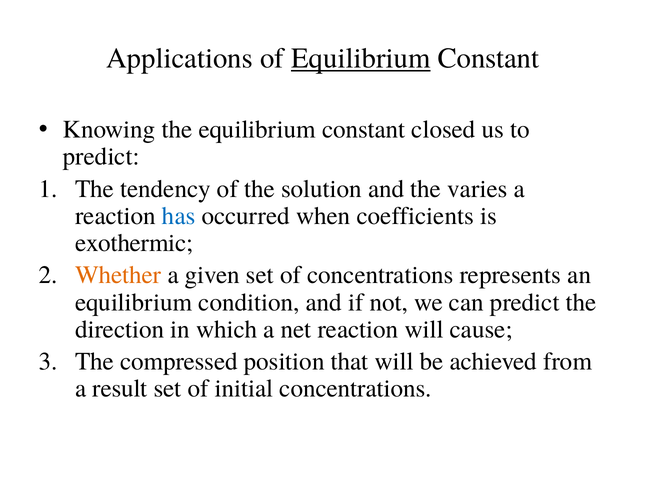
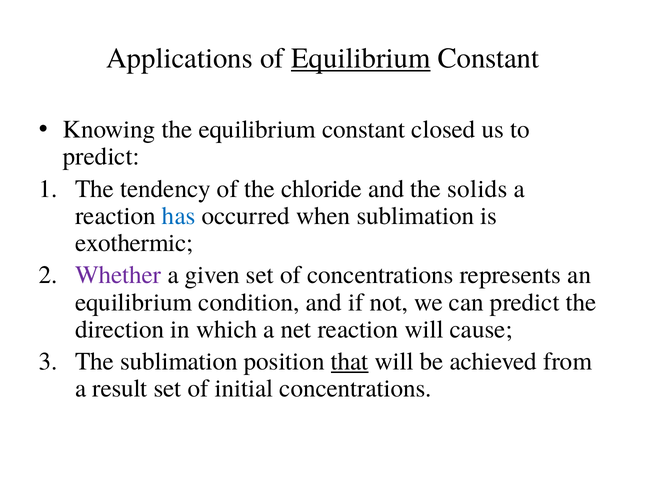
solution: solution -> chloride (322, 189)
varies: varies -> solids (477, 189)
when coefficients: coefficients -> sublimation (415, 216)
Whether colour: orange -> purple (118, 275)
The compressed: compressed -> sublimation (179, 362)
that underline: none -> present (350, 362)
